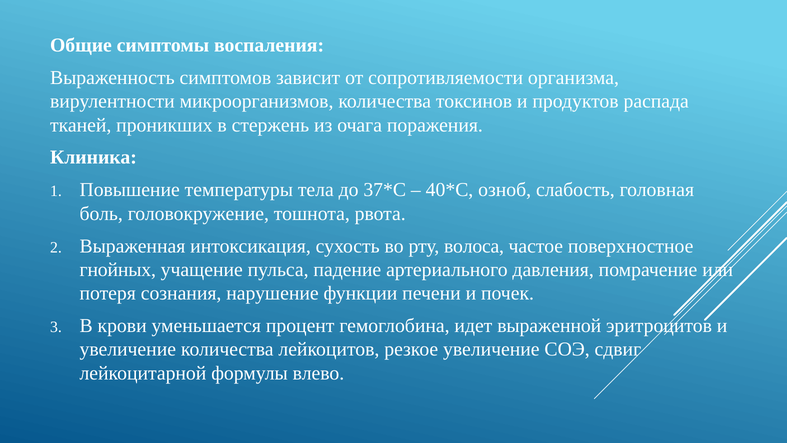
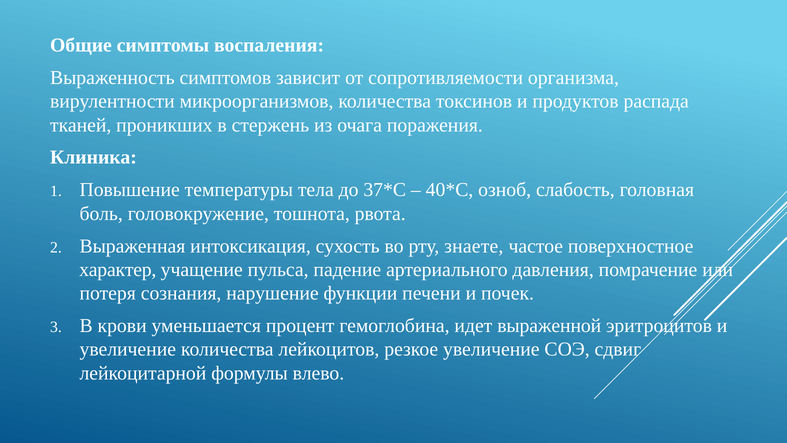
волоса: волоса -> знаете (474, 246)
гнойных: гнойных -> характер (118, 270)
